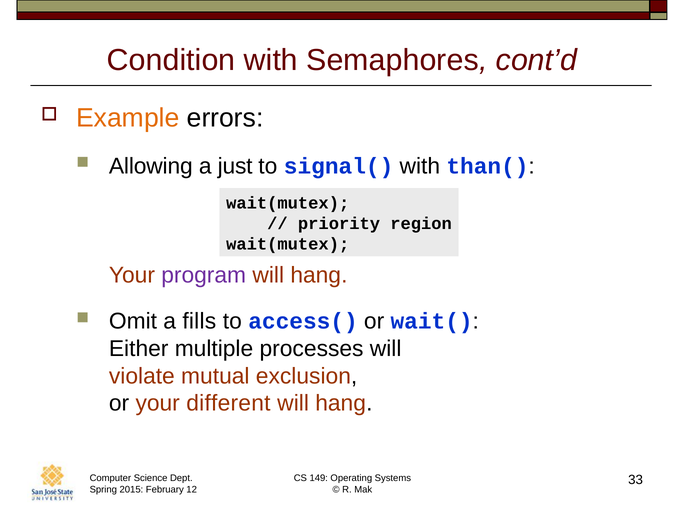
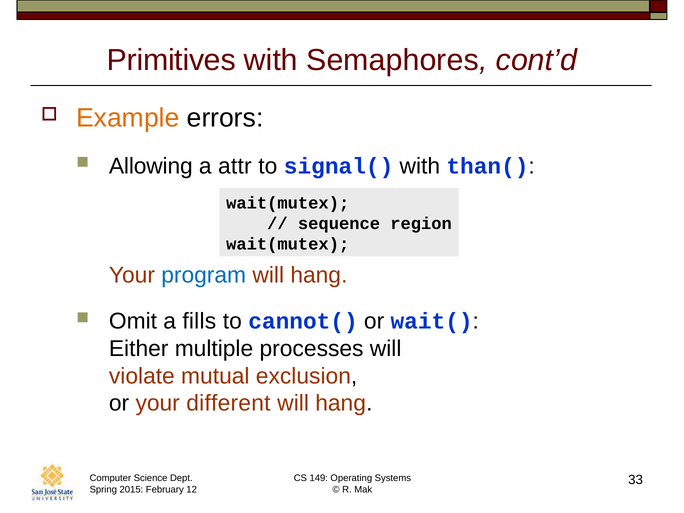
Condition: Condition -> Primitives (171, 60)
just: just -> attr (235, 166)
priority: priority -> sequence (339, 223)
program colour: purple -> blue (204, 275)
access(: access( -> cannot( (303, 321)
